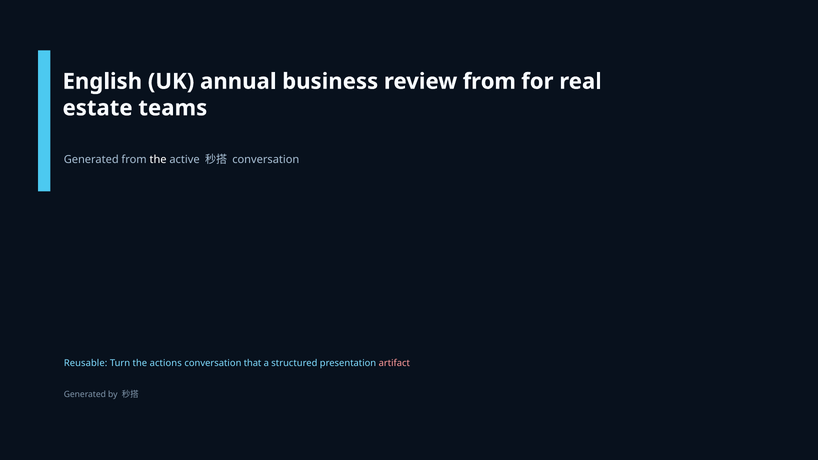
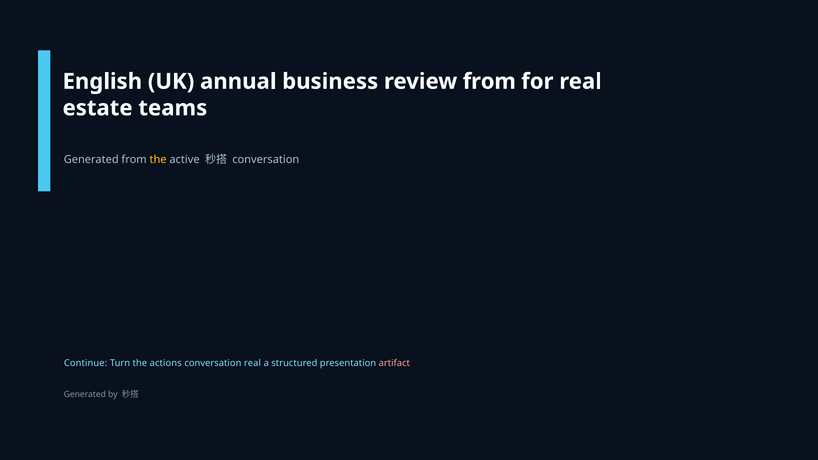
the colour: white -> yellow (158, 160)
Reusable: Reusable -> Continue (86, 363)
conversation that: that -> real (252, 363)
